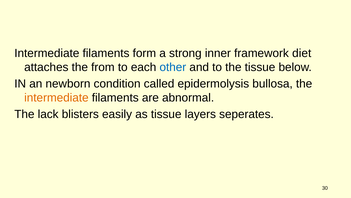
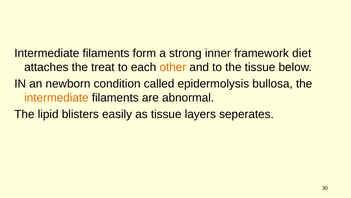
from: from -> treat (103, 67)
other colour: blue -> orange (173, 67)
lack: lack -> lipid (48, 114)
